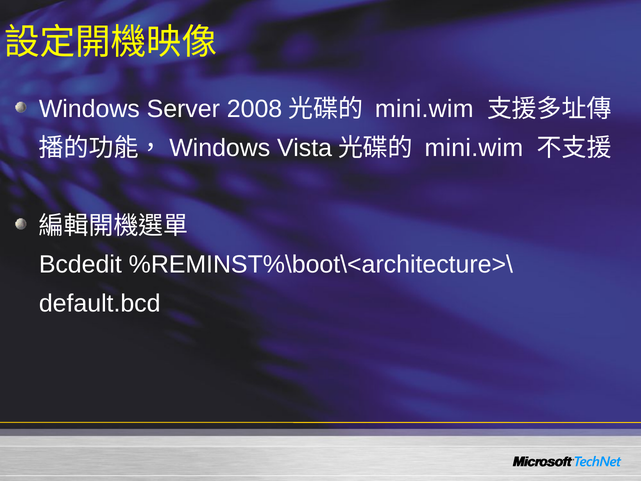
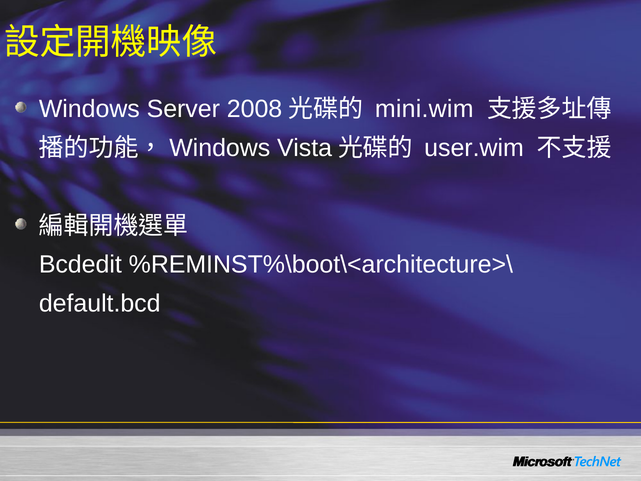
mini.wim: mini.wim -> user.wim (474, 148)
